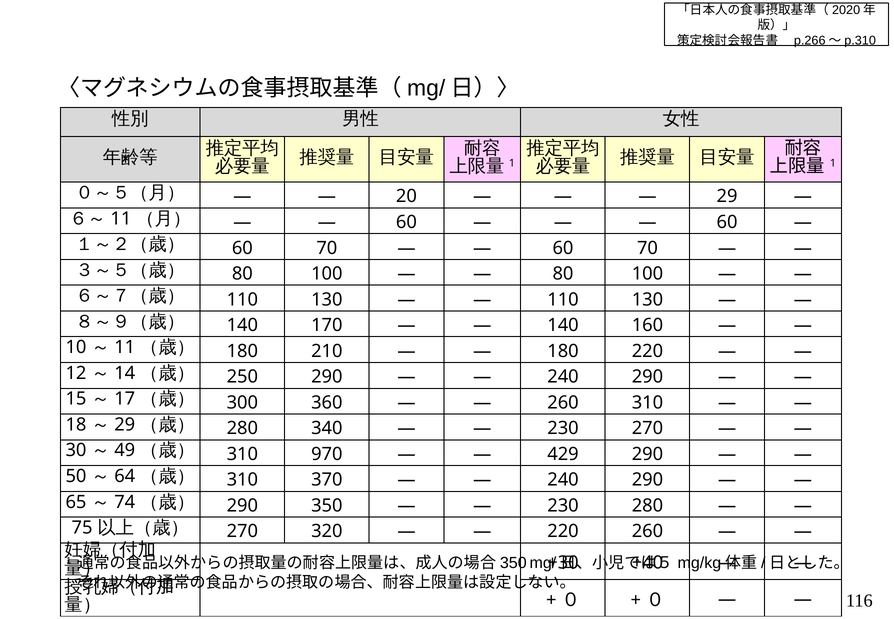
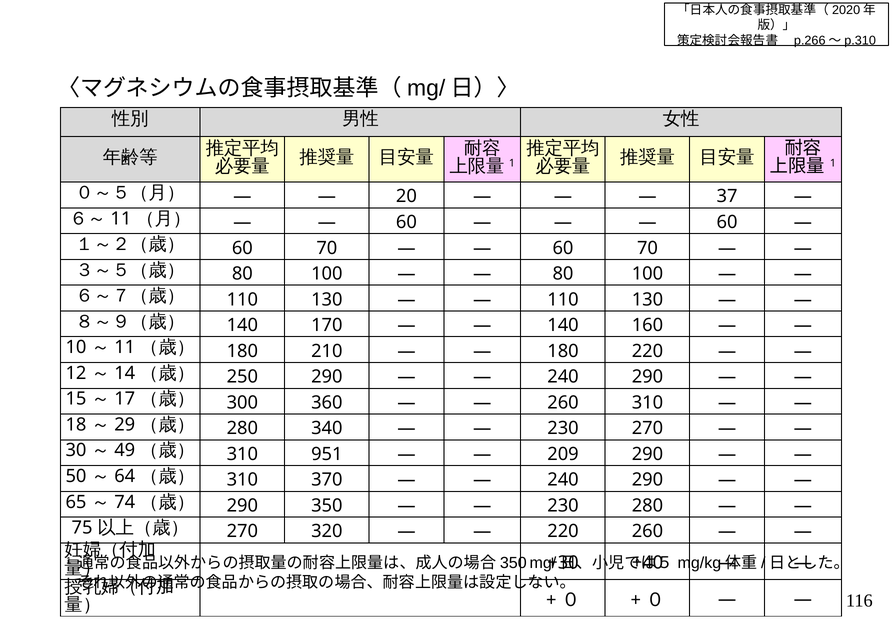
29: 29 -> 37 (727, 196)
970: 970 -> 951 (327, 454)
429: 429 -> 209 (563, 454)
